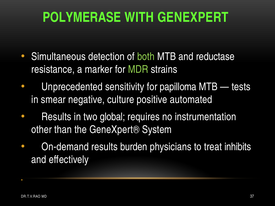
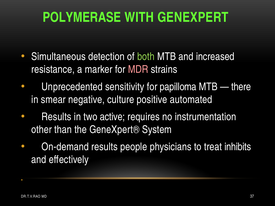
reductase: reductase -> increased (215, 57)
MDR colour: light green -> pink (138, 70)
tests: tests -> there (241, 87)
global: global -> active (112, 117)
burden: burden -> people (134, 147)
